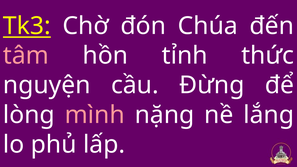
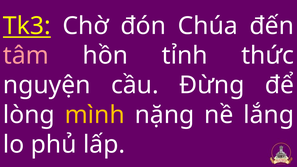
mình colour: pink -> yellow (95, 115)
